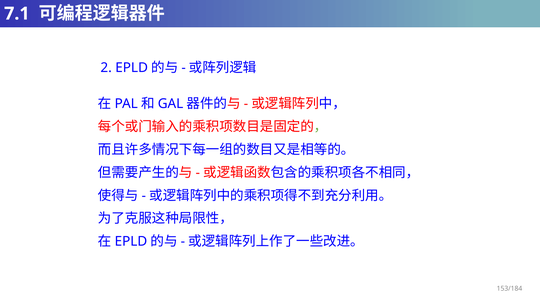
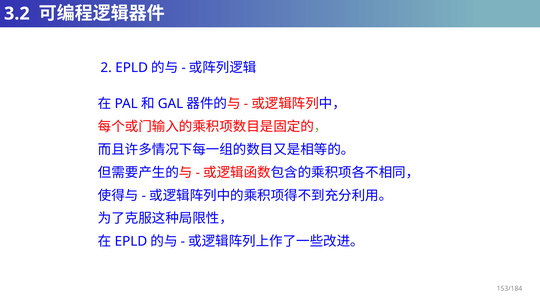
7.1: 7.1 -> 3.2 (17, 14)
